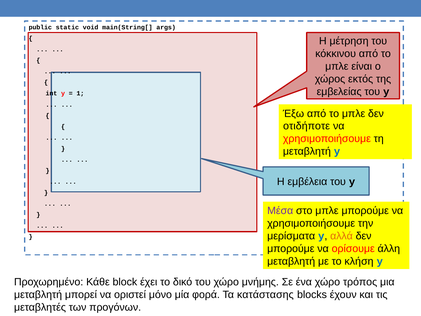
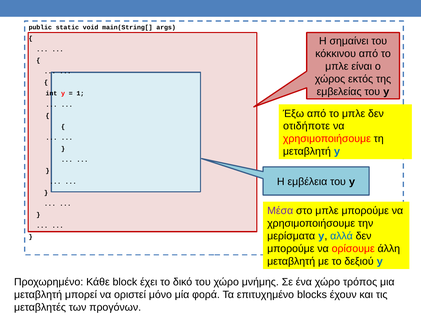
μέτρηση: μέτρηση -> σημαίνει (349, 41)
αλλά colour: orange -> blue (342, 236)
κλήση: κλήση -> δεξιού (359, 261)
κατάστασης: κατάστασης -> επιτυχημένο (265, 295)
